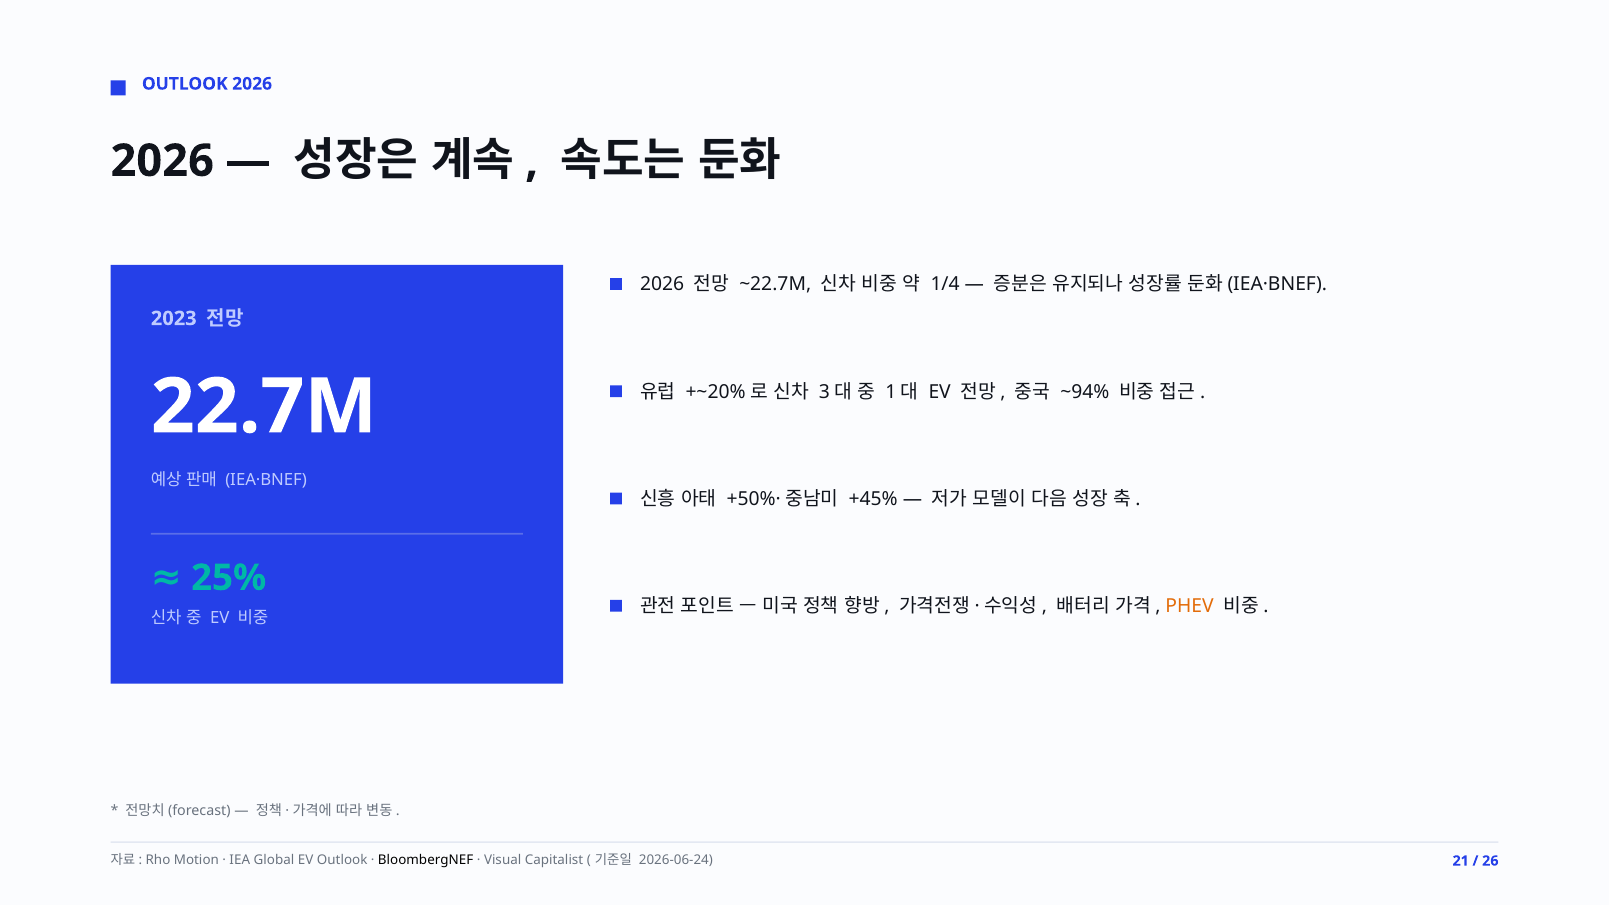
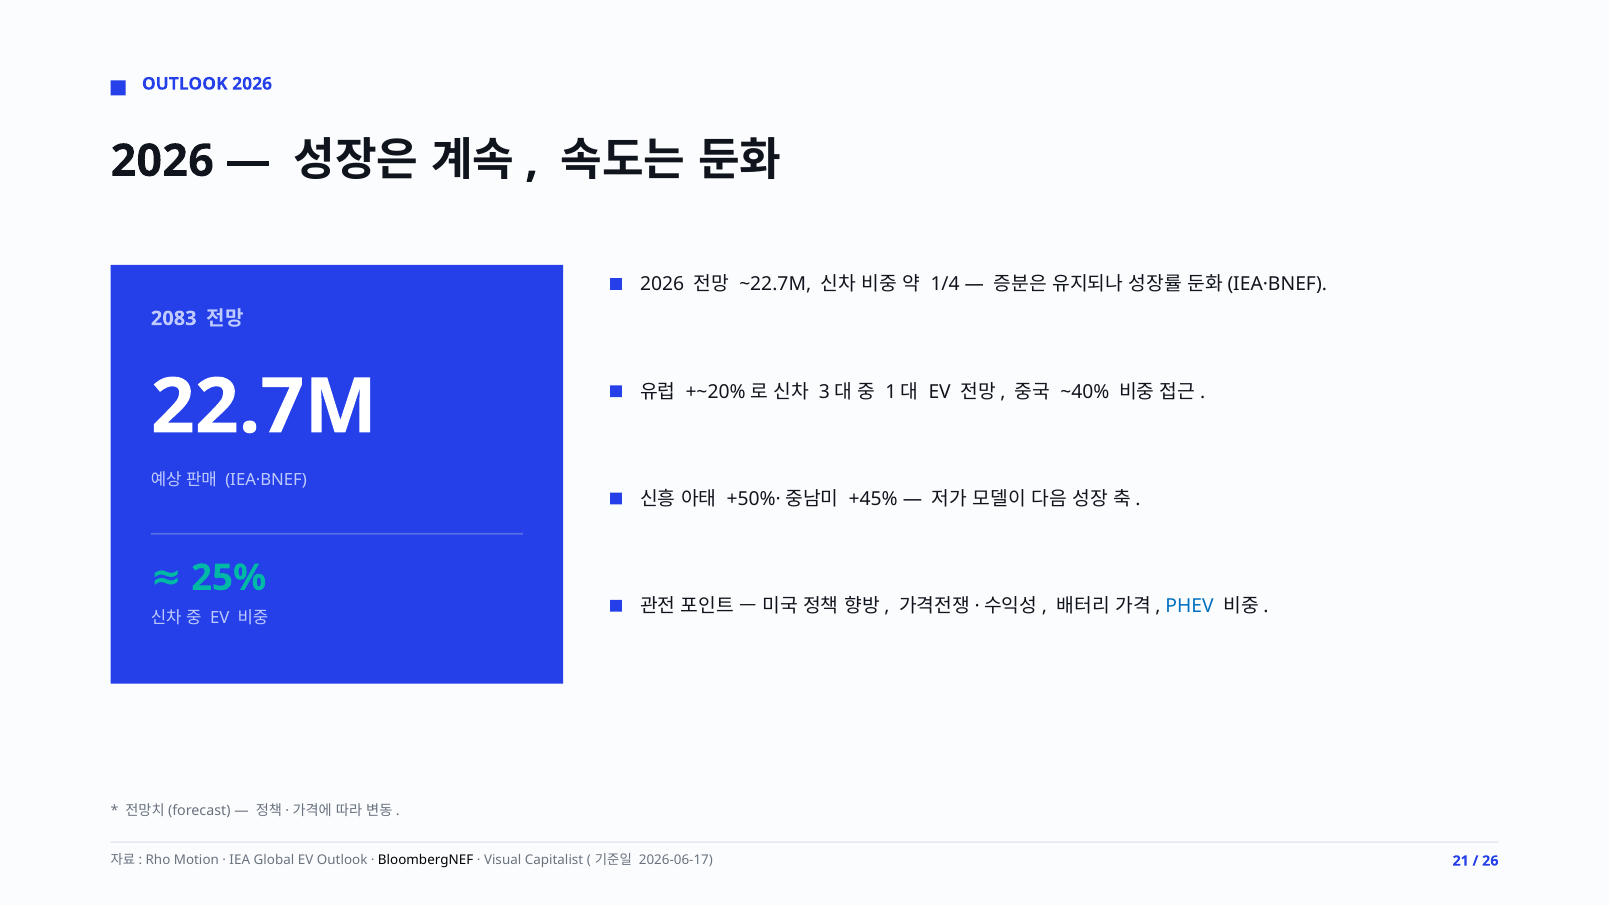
2023: 2023 -> 2083 (174, 318)
~94%: ~94% -> ~40% (1085, 392)
PHEV colour: orange -> blue (1190, 606)
2026-06-24: 2026-06-24 -> 2026-06-17 (676, 860)
